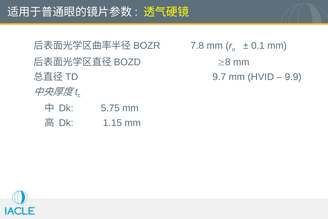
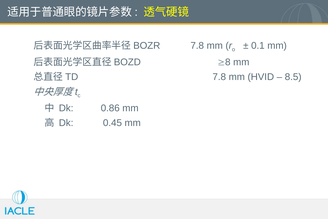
9.7: 9.7 -> 7.8 (219, 77)
9.9: 9.9 -> 8.5 (293, 77)
5.75: 5.75 -> 0.86 (110, 108)
1.15: 1.15 -> 0.45 (112, 123)
